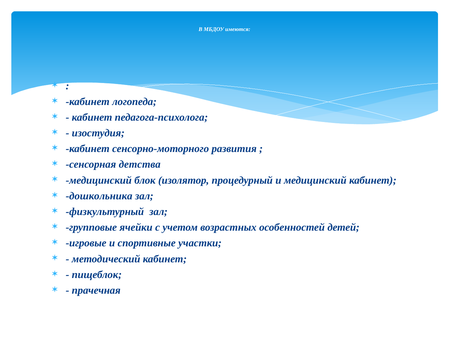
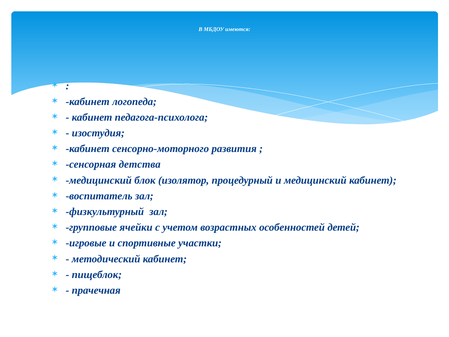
дошкольника: дошкольника -> воспитатель (99, 196)
